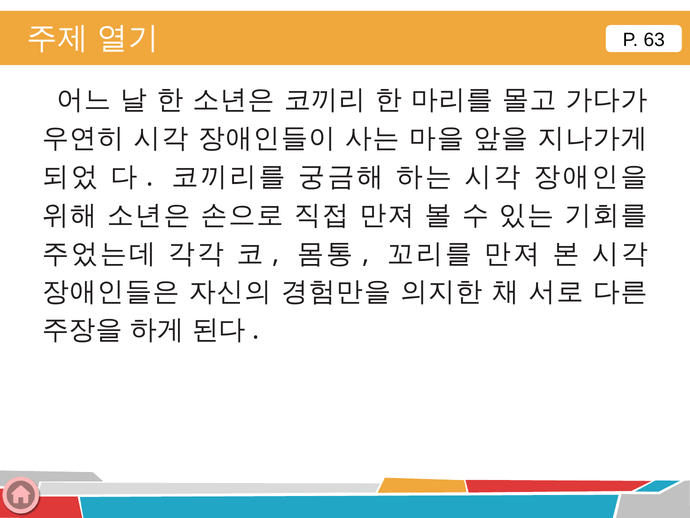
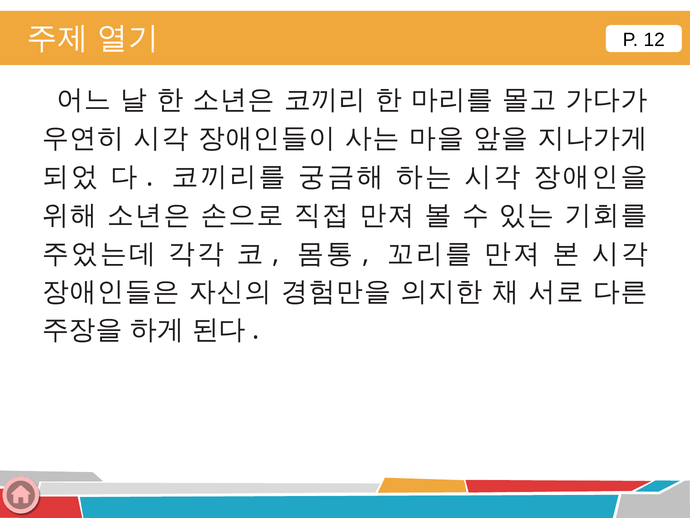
63: 63 -> 12 (654, 40)
